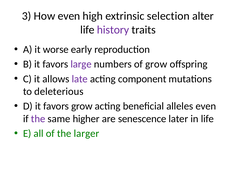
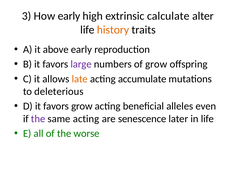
How even: even -> early (69, 16)
selection: selection -> calculate (168, 16)
history colour: purple -> orange (113, 30)
worse: worse -> above (56, 50)
late colour: purple -> orange (80, 79)
component: component -> accumulate (142, 79)
same higher: higher -> acting (86, 119)
larger: larger -> worse (87, 133)
